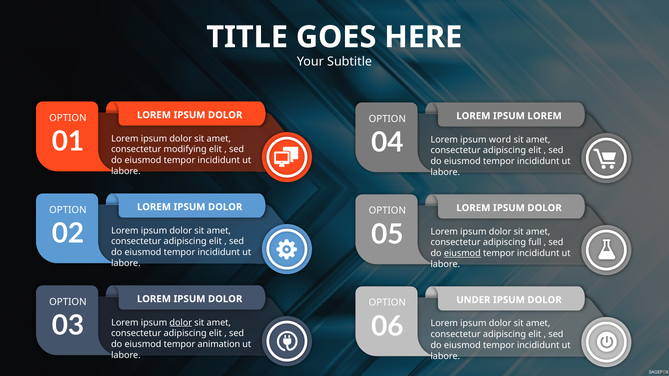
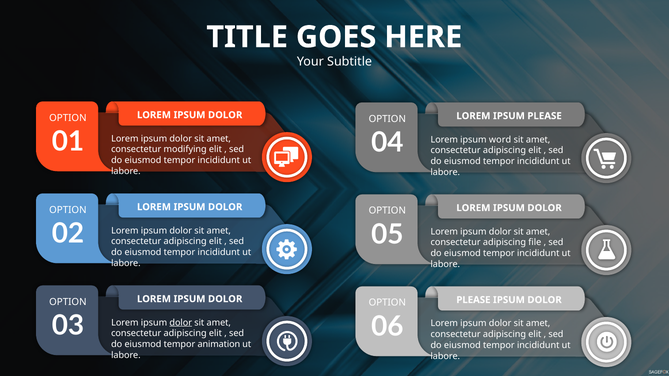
IPSUM LOREM: LOREM -> PLEASE (545, 116)
full: full -> file (535, 243)
eiusmod underline: present -> none (462, 253)
UNDER: UNDER -> PLEASE (473, 300)
